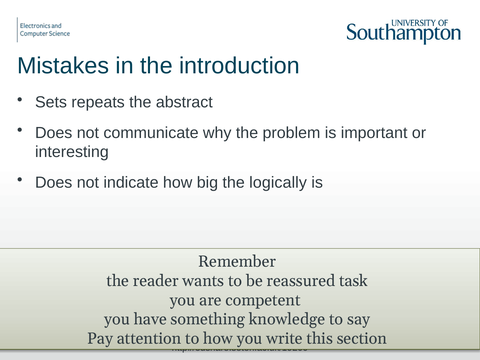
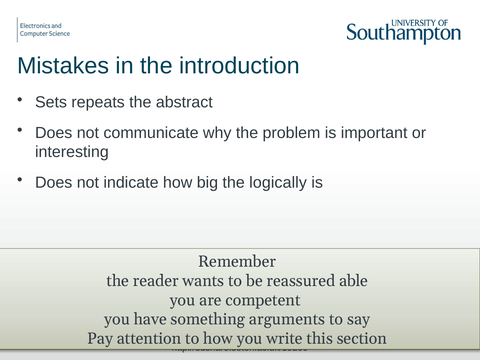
task: task -> able (354, 281)
knowledge: knowledge -> arguments (287, 319)
